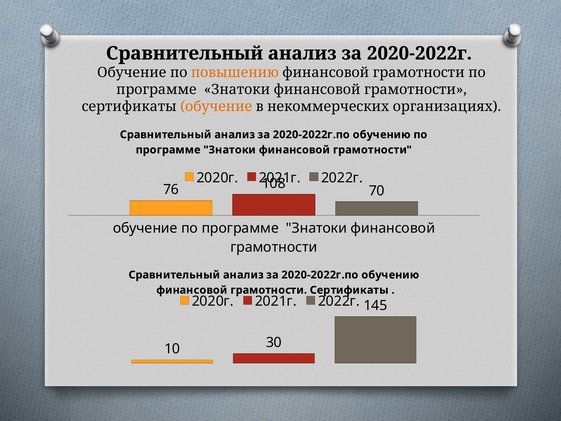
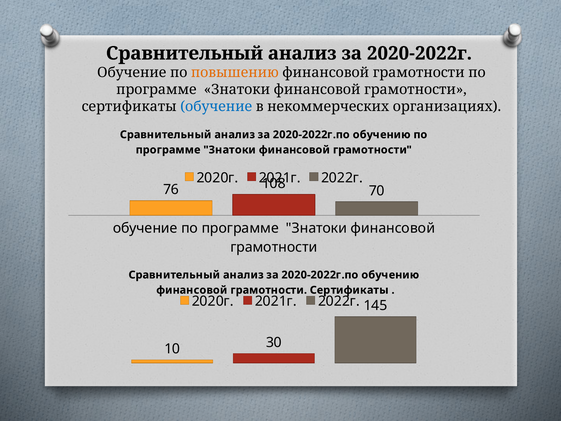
обучение colour: orange -> blue (216, 106)
